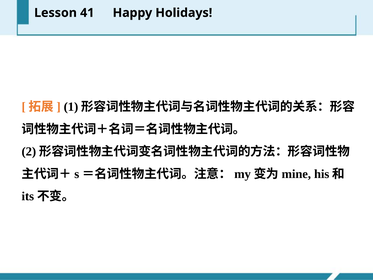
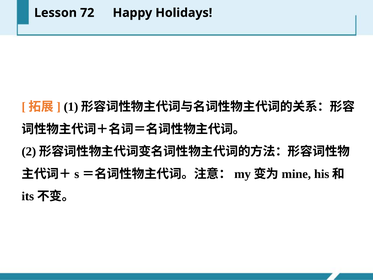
41: 41 -> 72 (87, 13)
